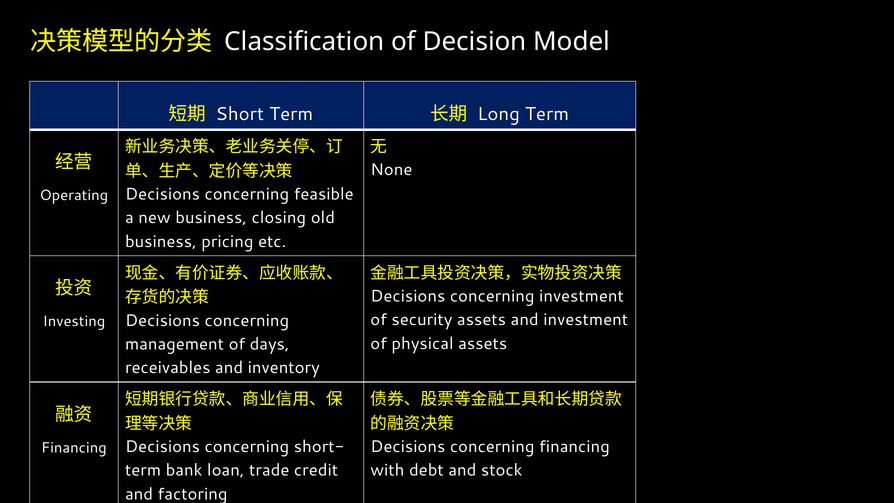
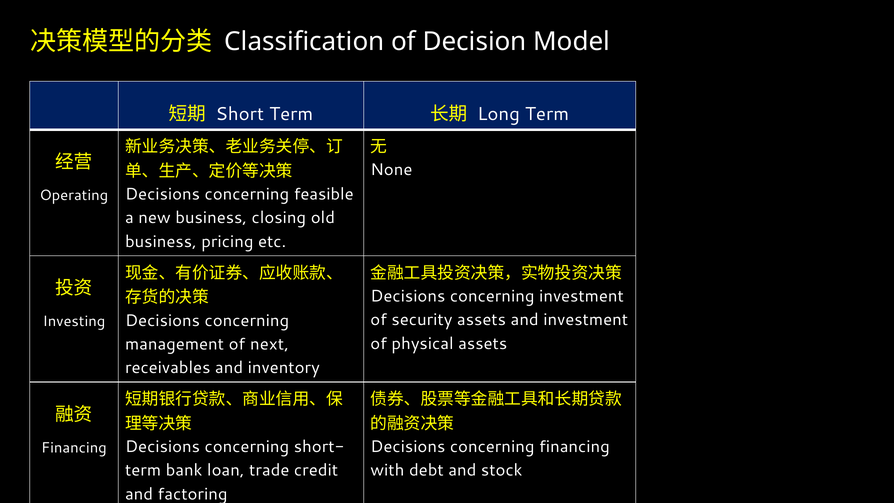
days: days -> next (270, 344)
